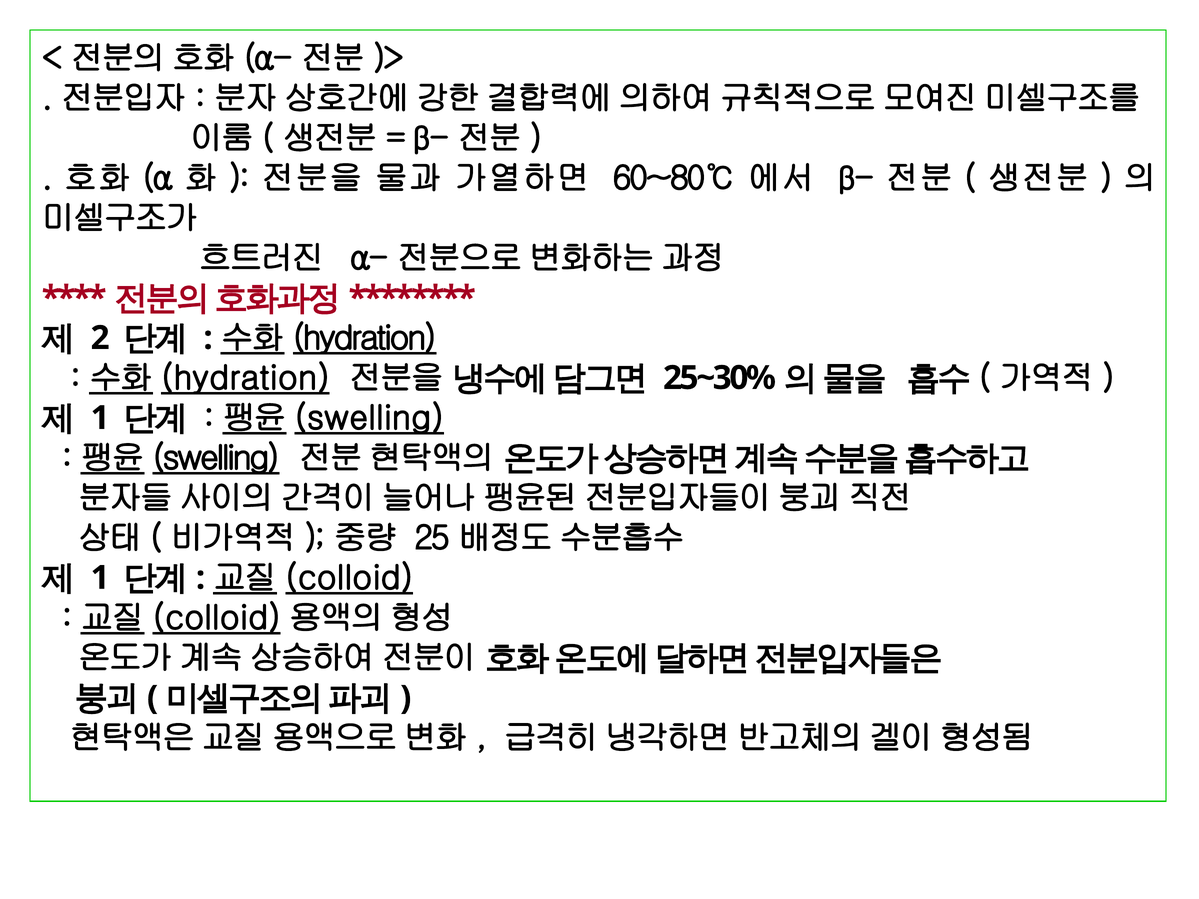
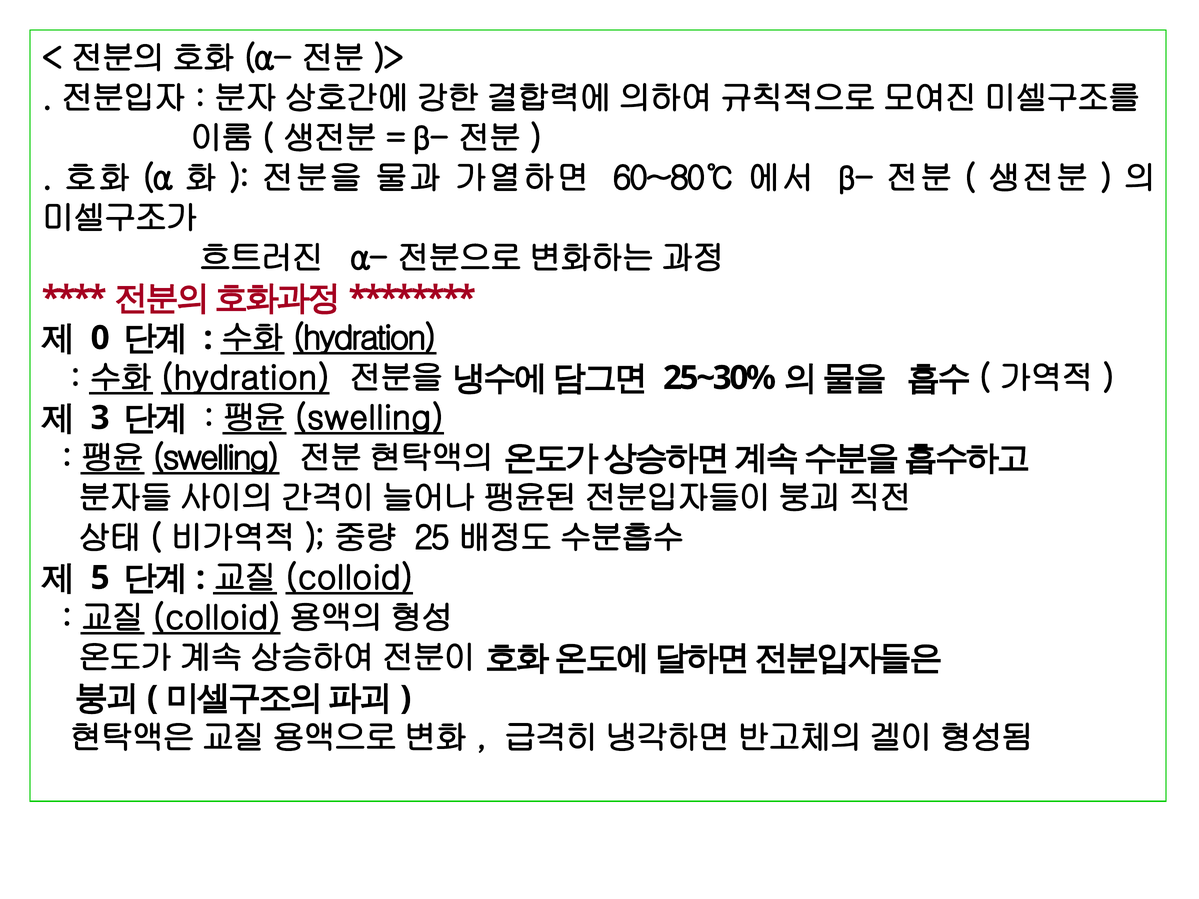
2: 2 -> 0 (100, 338)
1: 1 -> 3 (100, 418)
1: 1 -> 5 (100, 578)
